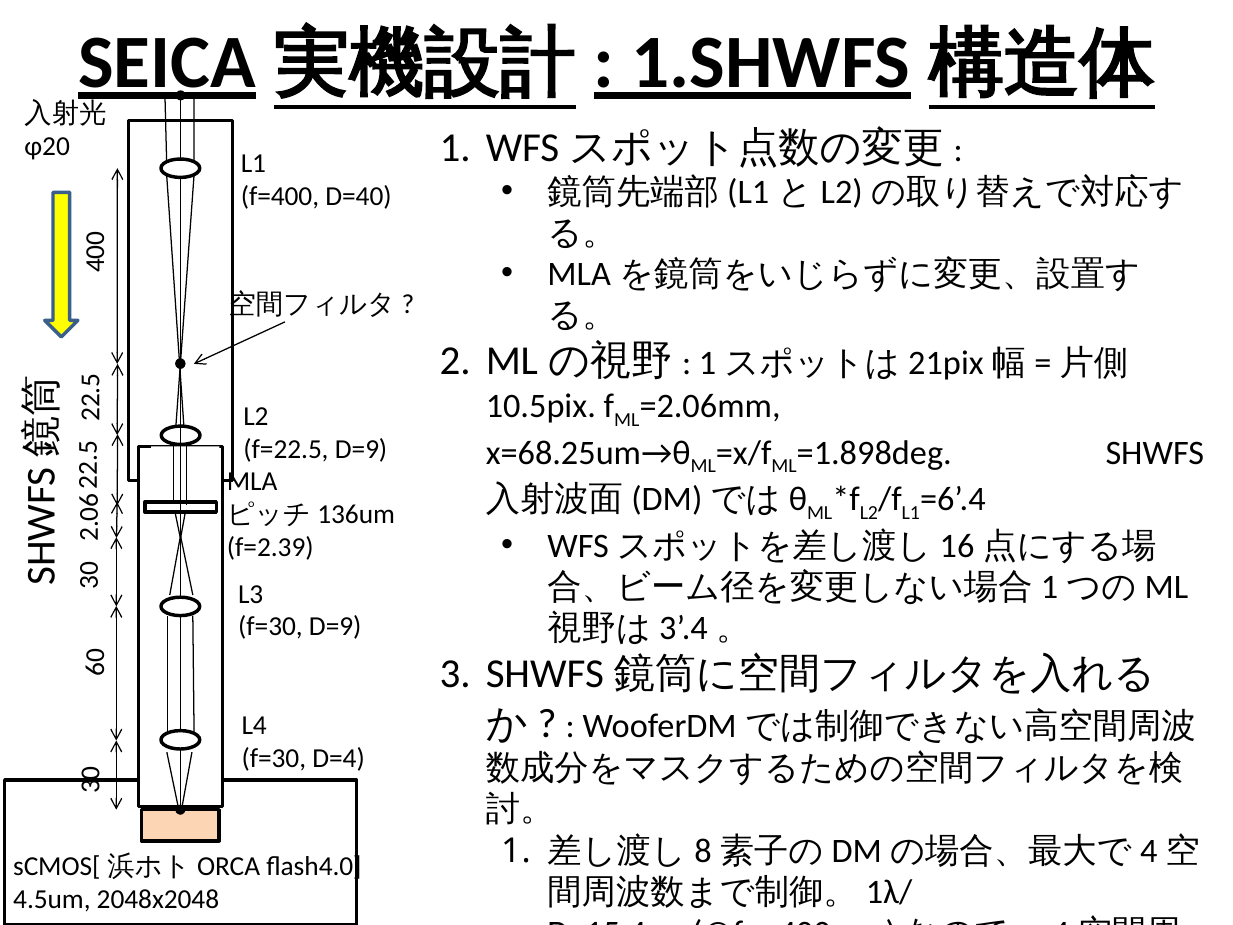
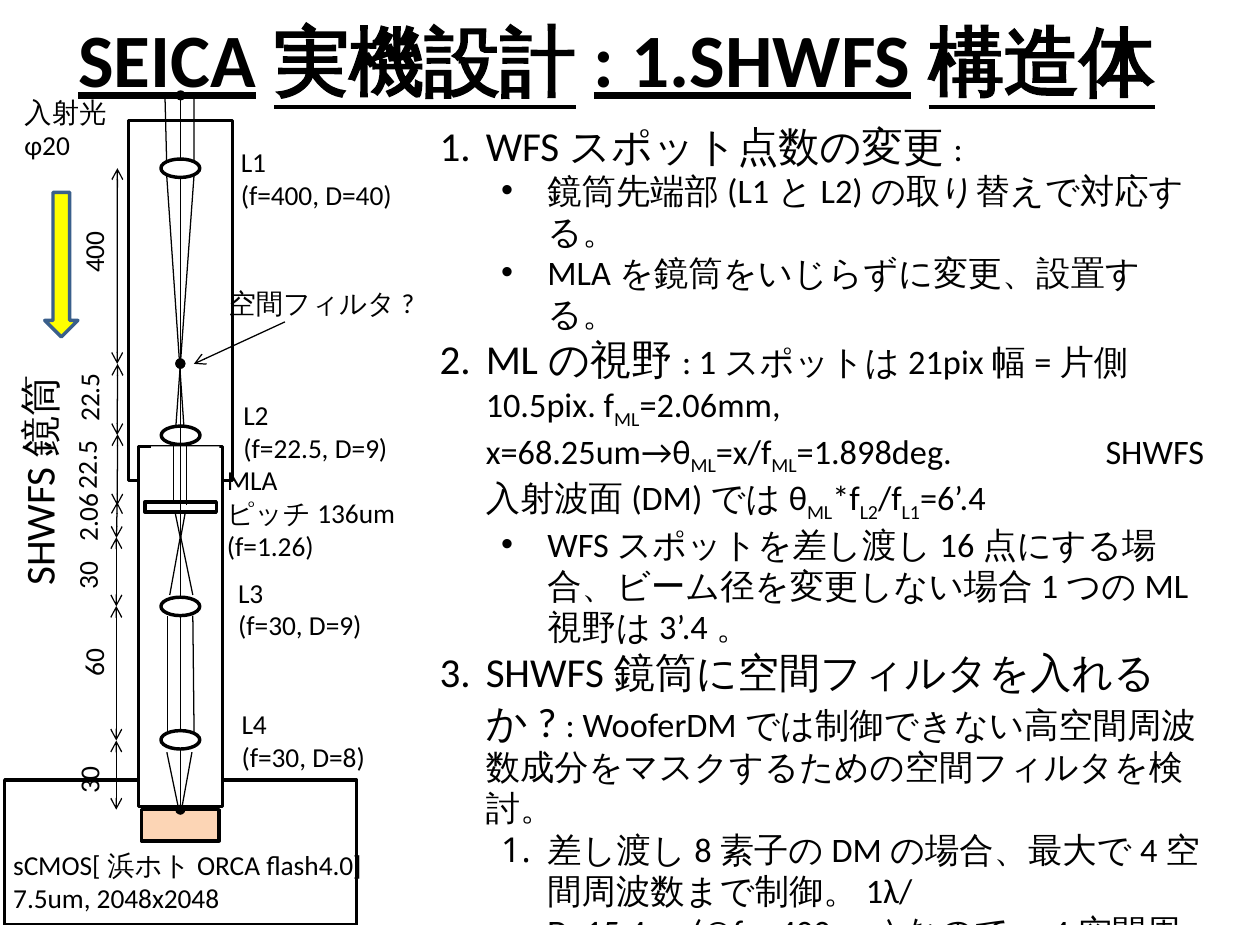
f=2.39: f=2.39 -> f=1.26 (270, 548)
D=4: D=4 -> D=8 (339, 758)
4.5um: 4.5um -> 7.5um (52, 899)
